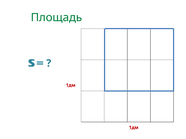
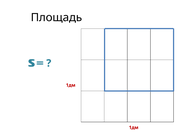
Площадь colour: green -> black (56, 18)
